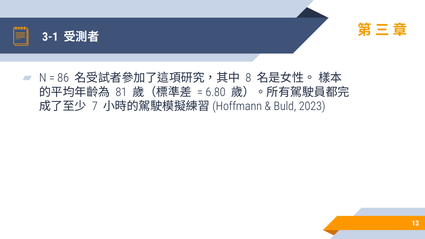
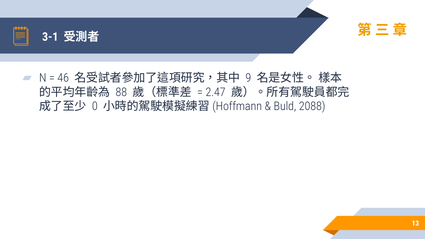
86: 86 -> 46 (63, 78)
8: 8 -> 9 (248, 78)
81: 81 -> 88 (121, 92)
6.80: 6.80 -> 2.47 (216, 92)
7: 7 -> 0 (95, 106)
2023: 2023 -> 2088 (312, 106)
